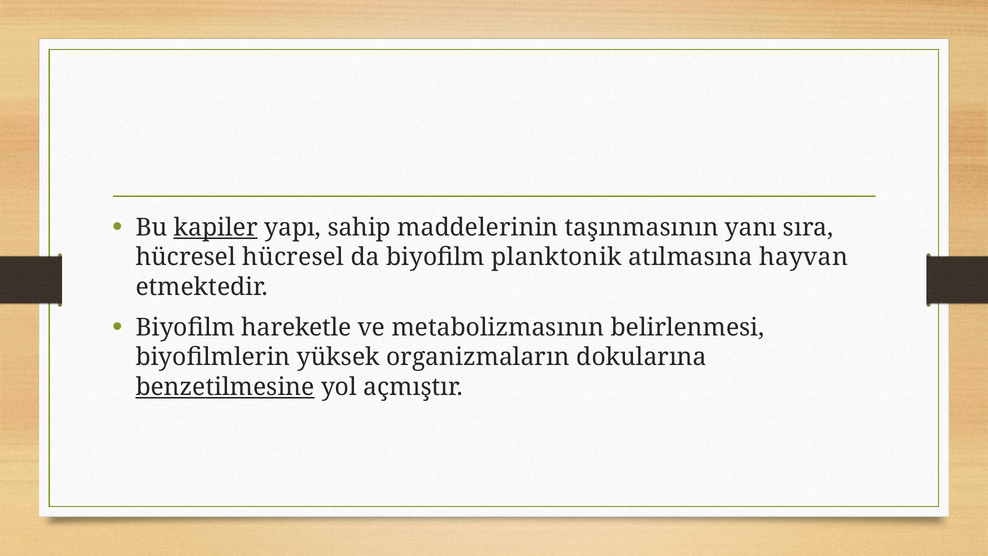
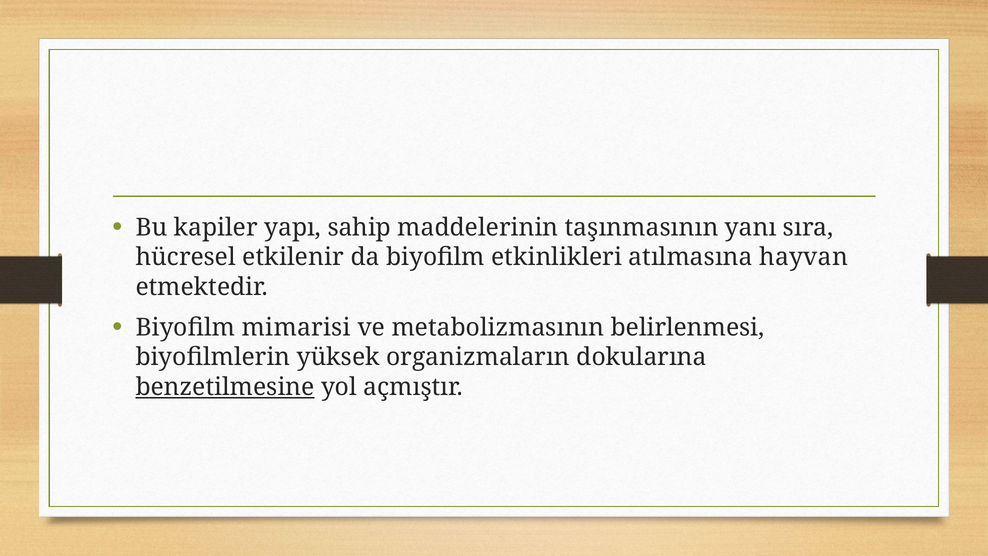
kapiler underline: present -> none (216, 227)
hücresel hücresel: hücresel -> etkilenir (293, 257)
planktonik: planktonik -> etkinlikleri (557, 257)
hareketle: hareketle -> mimarisi (296, 328)
